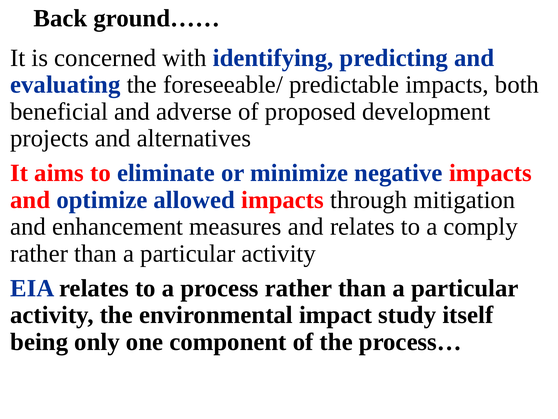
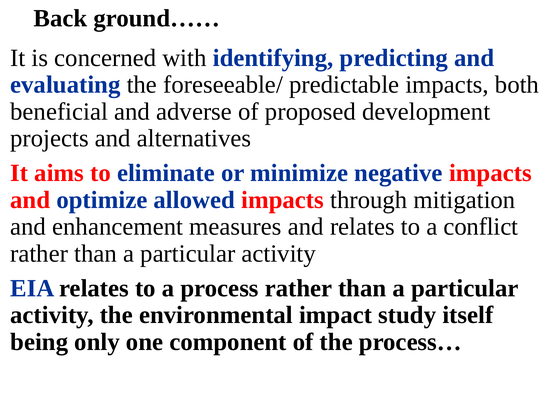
comply: comply -> conflict (481, 226)
